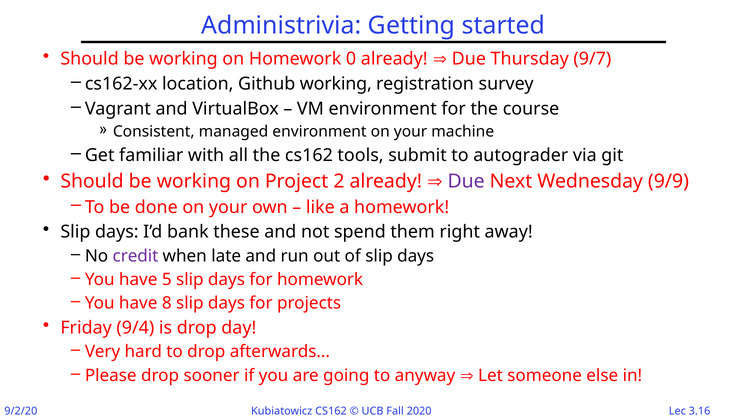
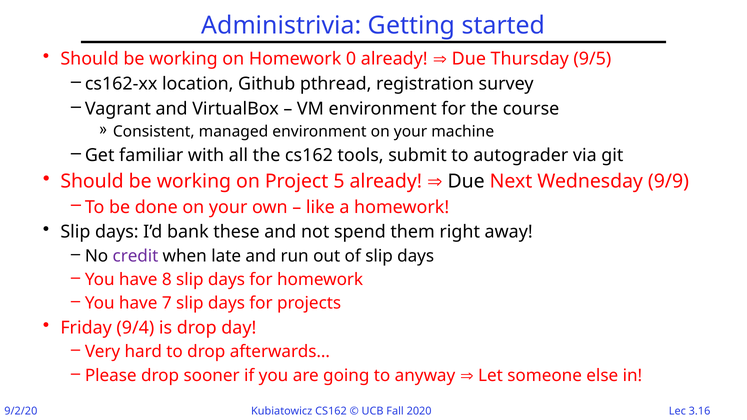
9/7: 9/7 -> 9/5 (592, 59)
Github working: working -> pthread (336, 84)
2: 2 -> 5 (339, 181)
Due colour: purple -> black (466, 181)
5: 5 -> 8 (167, 280)
8: 8 -> 7 (167, 303)
